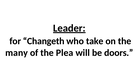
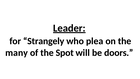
Changeth: Changeth -> Strangely (44, 41)
take: take -> plea (95, 41)
Plea: Plea -> Spot (65, 53)
